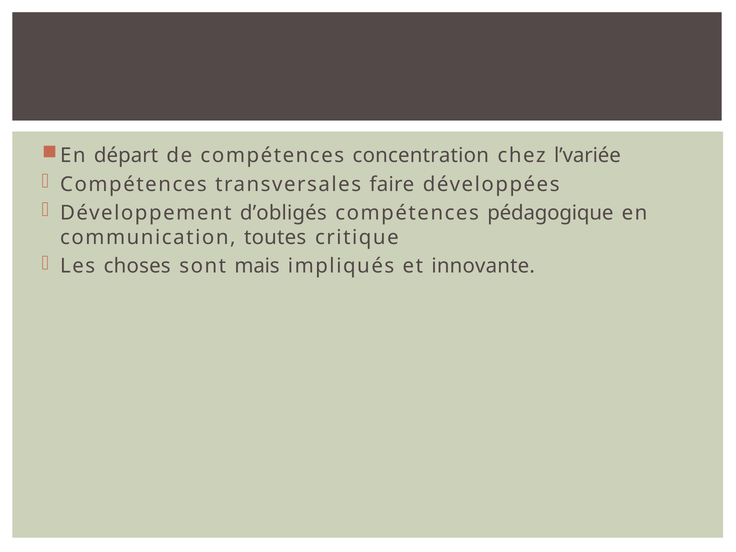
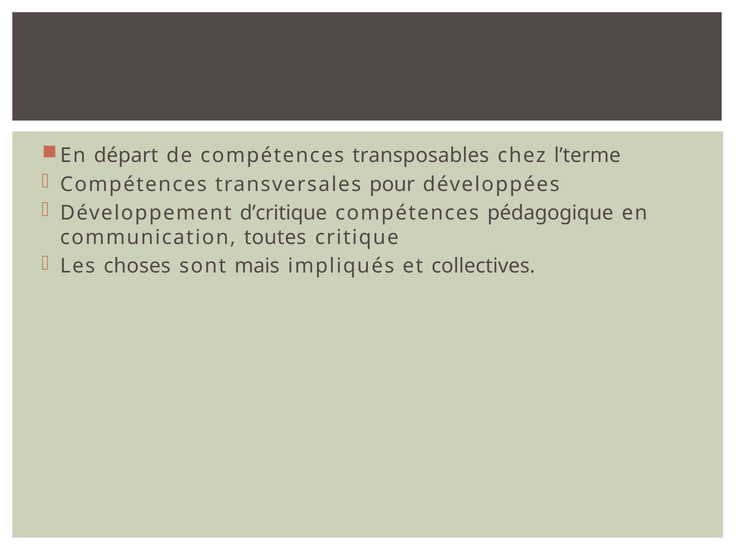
concentration: concentration -> transposables (421, 156)
l’variée: l’variée -> l’terme (587, 156)
faire: faire -> pour (392, 184)
d’obligés: d’obligés -> d’critique (283, 213)
innovante: innovante -> collectives (483, 266)
